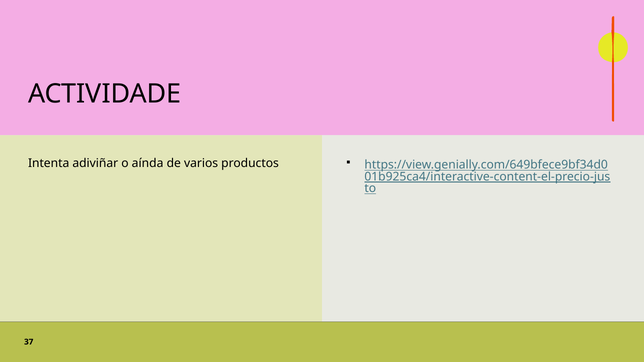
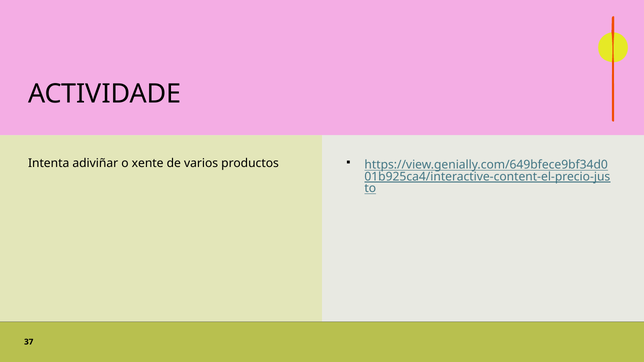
aínda: aínda -> xente (148, 163)
